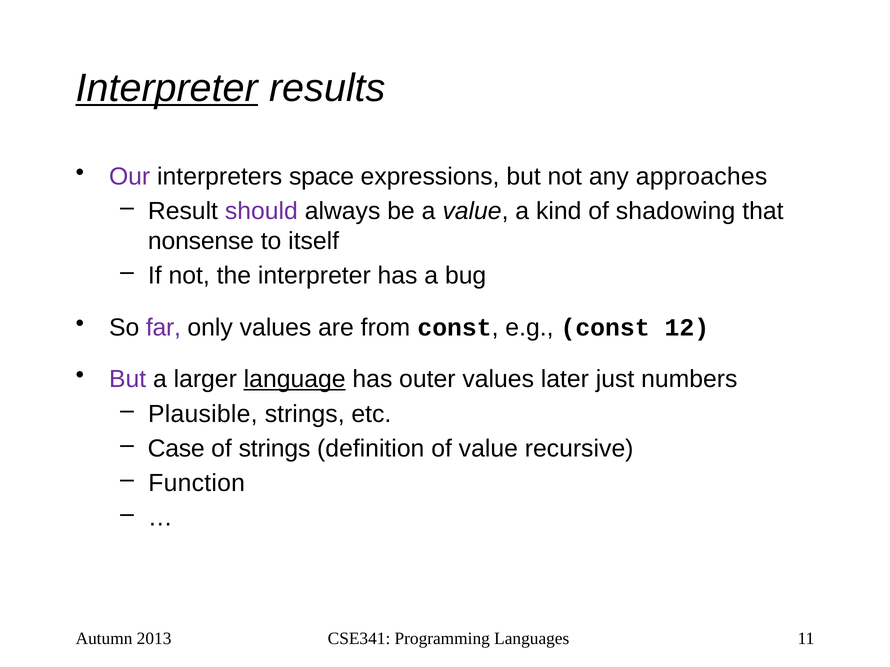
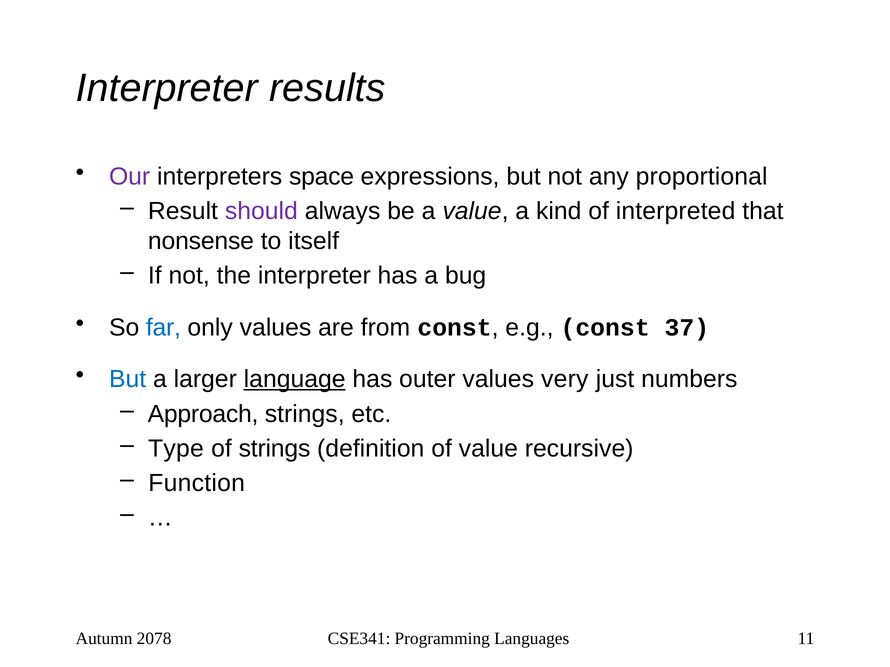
Interpreter underline: present -> none (167, 88)
approaches: approaches -> proportional (702, 177)
shadowing: shadowing -> interpreted (676, 211)
far colour: purple -> blue (163, 328)
12: 12 -> 37 (687, 328)
But colour: purple -> blue (128, 380)
later: later -> very (565, 380)
Plausible: Plausible -> Approach (203, 414)
Case: Case -> Type (176, 449)
2013: 2013 -> 2078 (154, 639)
